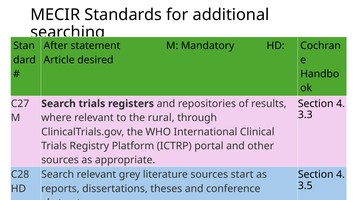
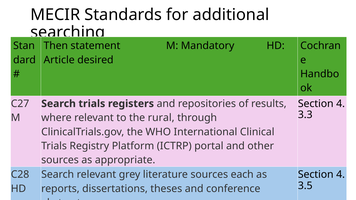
After: After -> Then (56, 46)
start: start -> each (242, 175)
